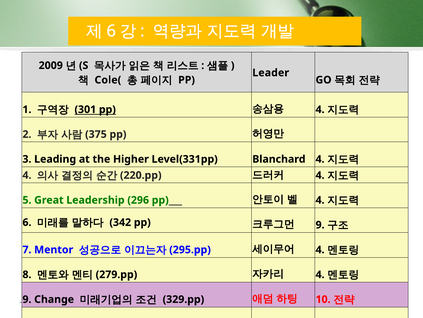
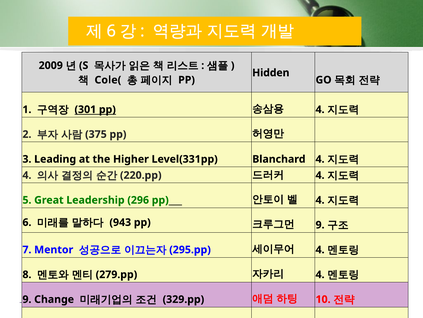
Leader: Leader -> Hidden (271, 73)
342: 342 -> 943 (120, 222)
